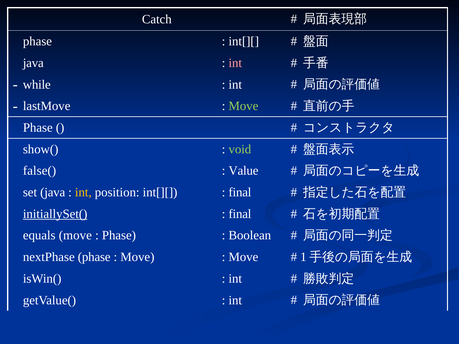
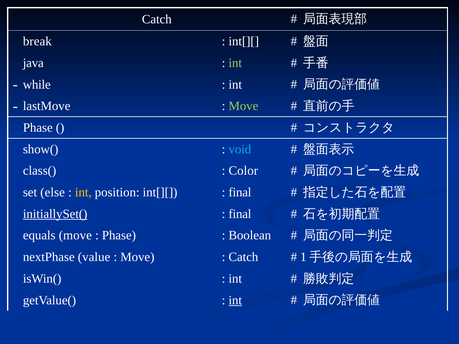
phase: phase -> break (37, 41)
int colour: pink -> light green (235, 63)
void colour: light green -> light blue (240, 149)
false(: false( -> class( (40, 171)
Value: Value -> Color (243, 171)
set java: java -> else (53, 192)
nextPhase phase: phase -> value (94, 257)
Move: Move -> Catch (243, 257)
int underline: none -> present (235, 300)
